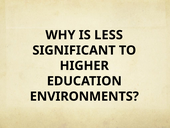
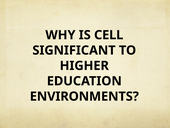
LESS: LESS -> CELL (109, 35)
